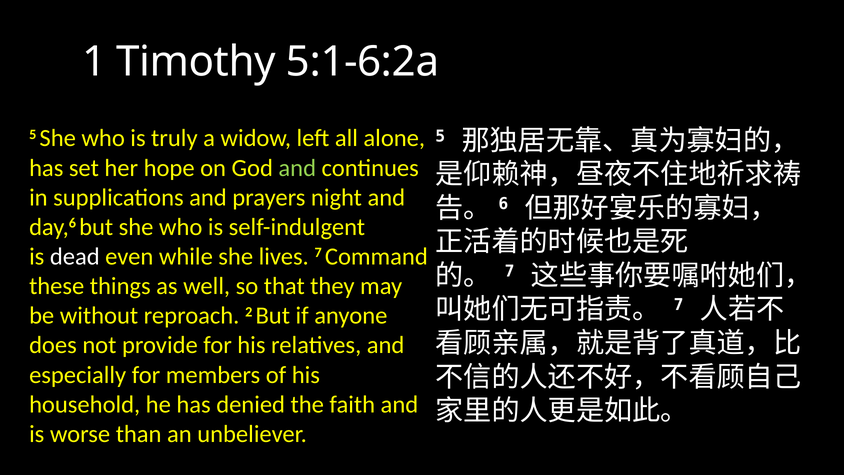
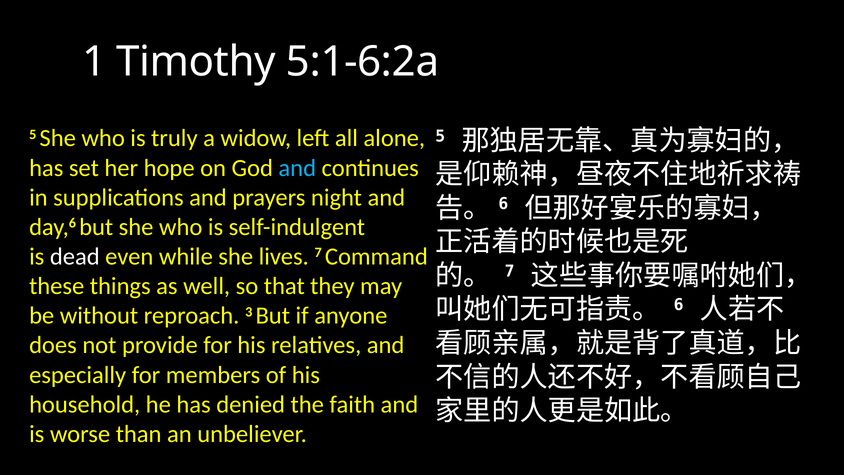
and colour: light green -> light blue (297, 168)
7: 7 -> 6 (679, 305)
2: 2 -> 3 (249, 312)
